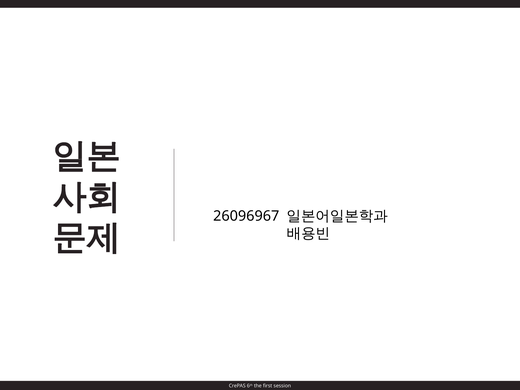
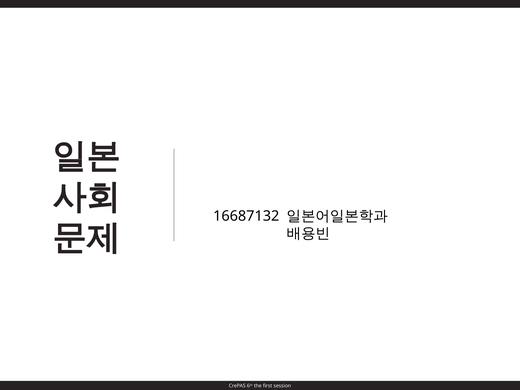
26096967: 26096967 -> 16687132 (246, 216)
